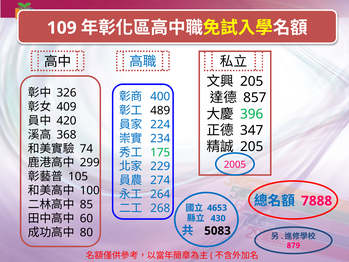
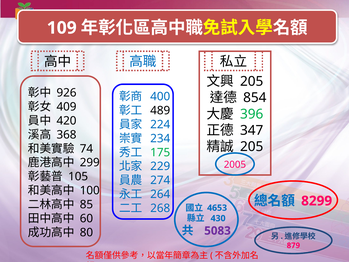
326: 326 -> 926 (67, 93)
857: 857 -> 854 (255, 98)
7888: 7888 -> 8299 (317, 201)
5083 colour: black -> purple (218, 231)
